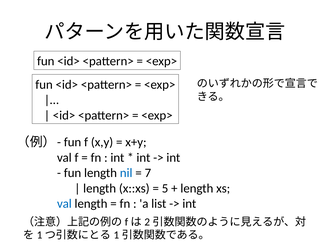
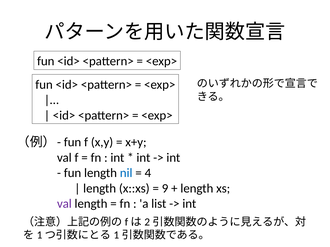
7: 7 -> 4 (148, 173)
5: 5 -> 9 (165, 189)
val colour: blue -> purple (64, 204)
